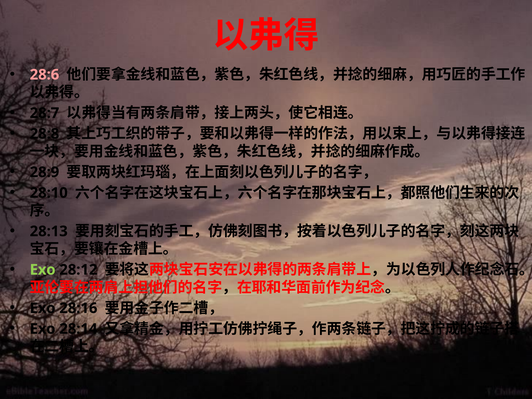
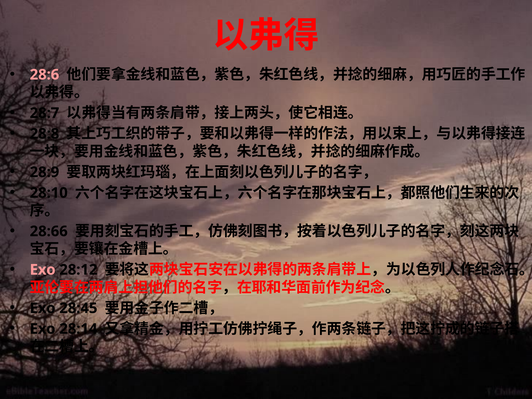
28:13: 28:13 -> 28:66 (49, 231)
Exo colour: light green -> pink (43, 270)
28:16: 28:16 -> 28:45 (78, 308)
